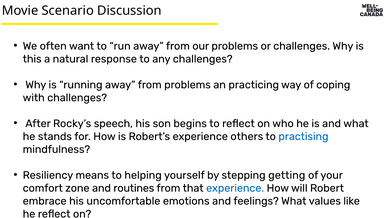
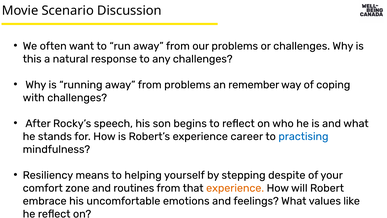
practicing: practicing -> remember (254, 85)
others: others -> career (247, 136)
getting: getting -> despite (287, 175)
experience colour: blue -> orange (235, 188)
